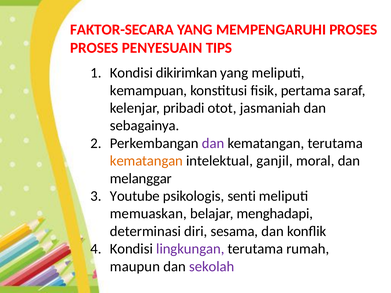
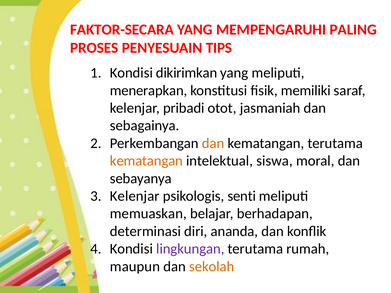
MEMPENGARUHI PROSES: PROSES -> PALING (353, 30)
kemampuan: kemampuan -> menerapkan (149, 91)
pertama: pertama -> memiliki (306, 91)
dan colour: purple -> orange (213, 143)
ganjil: ganjil -> siswa (275, 161)
melanggar: melanggar -> sebayanya (141, 179)
Youtube: Youtube -> Kelenjar (135, 196)
menghadapi: menghadapi -> berhadapan (275, 214)
sesama: sesama -> ananda (234, 231)
sekolah colour: purple -> orange (212, 267)
